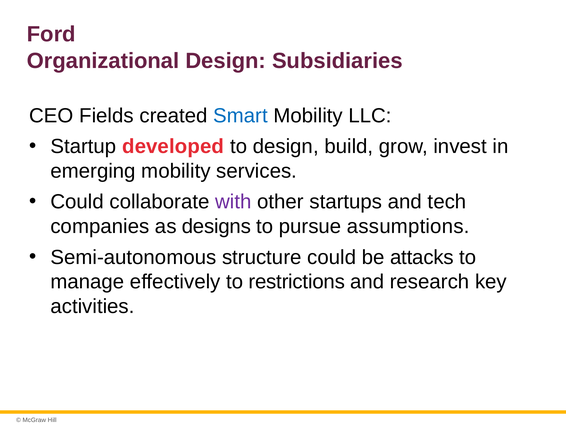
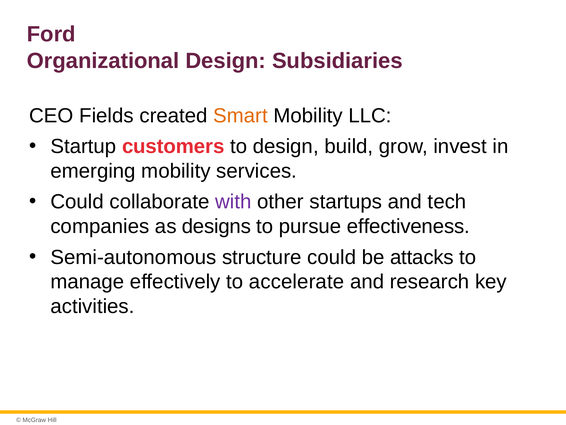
Smart colour: blue -> orange (241, 116)
developed: developed -> customers (173, 146)
assumptions: assumptions -> effectiveness (408, 226)
restrictions: restrictions -> accelerate (297, 281)
